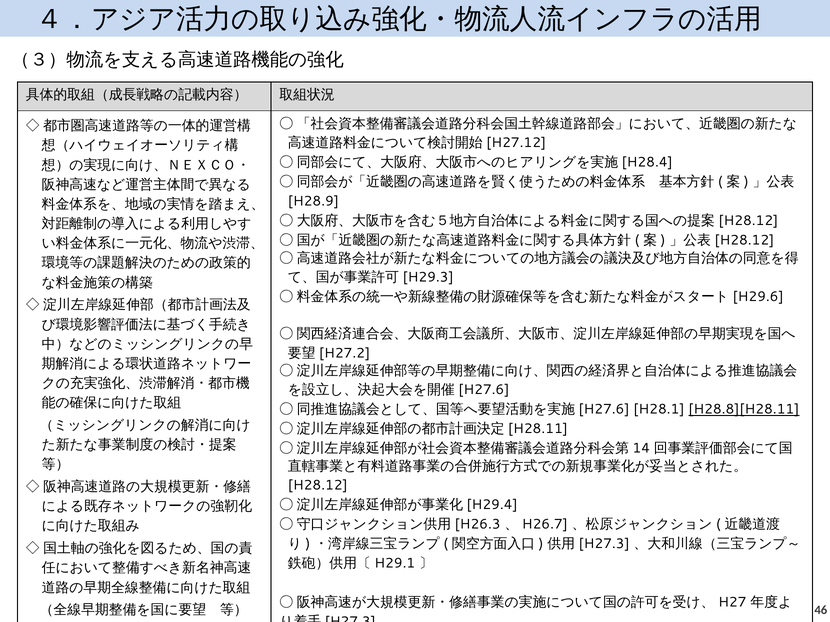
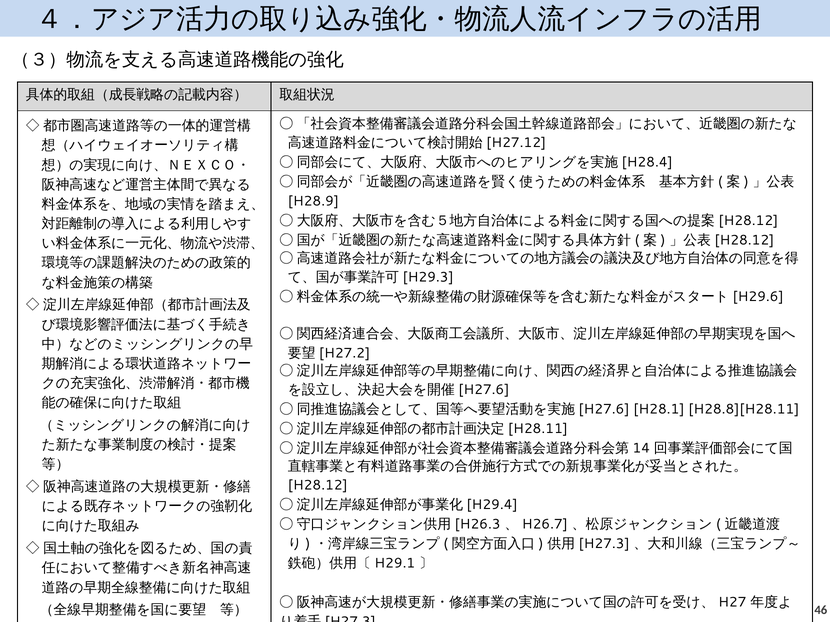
H28.8][H28.11 underline: present -> none (744, 410)
